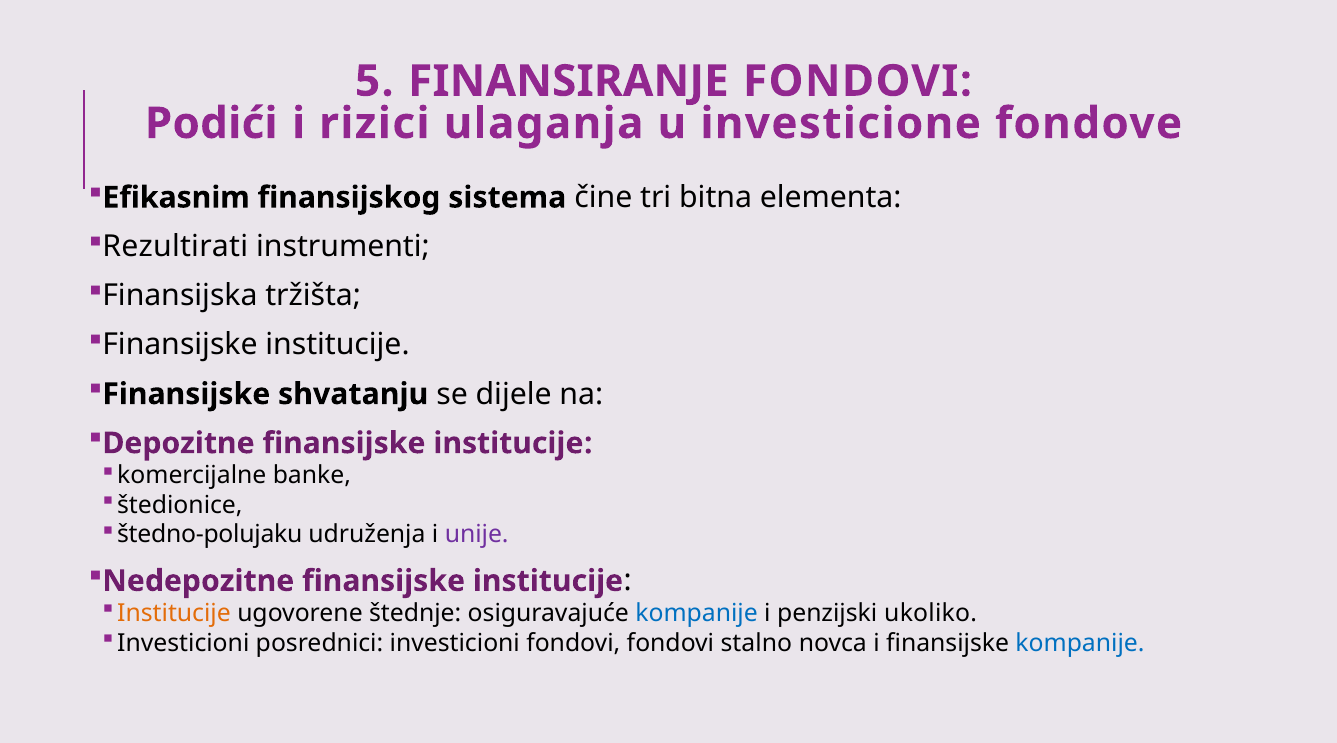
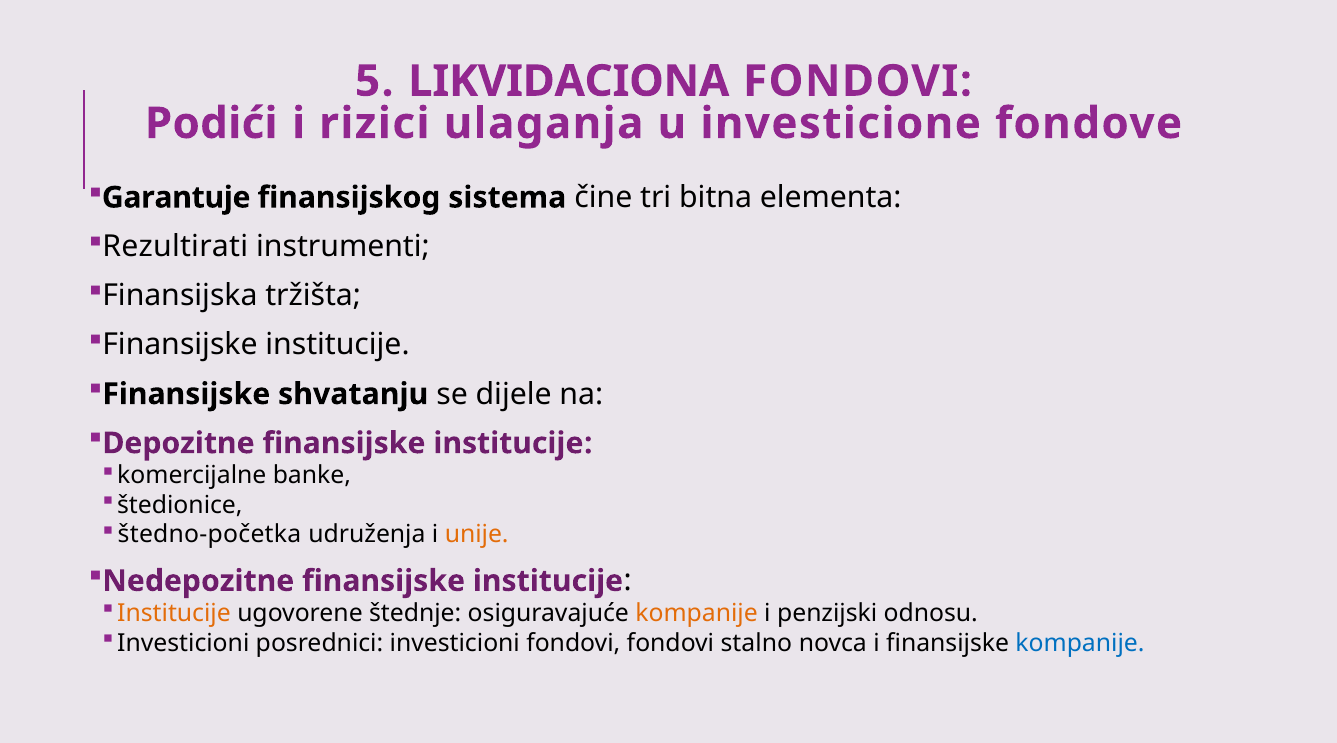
FINANSIRANJE: FINANSIRANJE -> LIKVIDACIONA (569, 81)
Efikasnim: Efikasnim -> Garantuje (176, 197)
štedno-polujaku: štedno-polujaku -> štedno-početka (209, 535)
unije colour: purple -> orange (477, 535)
kompanije colour: blue -> orange (697, 613)
ukoliko: ukoliko -> odnosu (931, 613)
